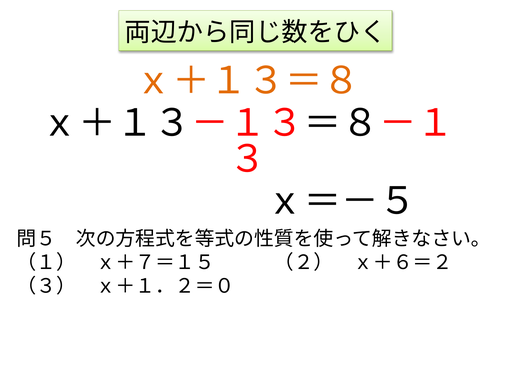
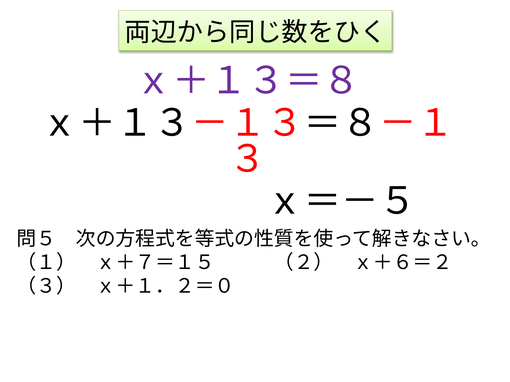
ｘ＋１３＝８ colour: orange -> purple (247, 81)
